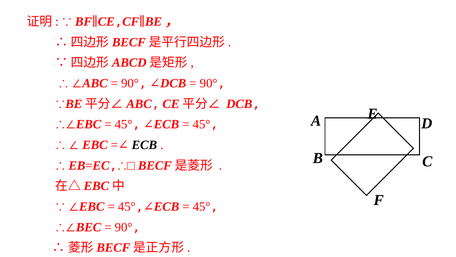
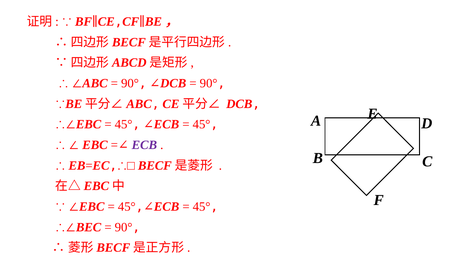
ECB colour: black -> purple (144, 145)
